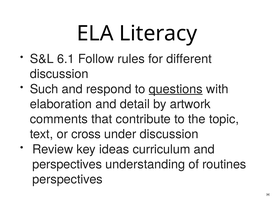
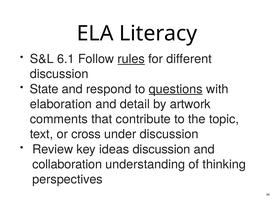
rules underline: none -> present (131, 59)
Such: Such -> State (44, 89)
ideas curriculum: curriculum -> discussion (162, 150)
perspectives: perspectives -> collaboration (67, 165)
routines: routines -> thinking (224, 165)
